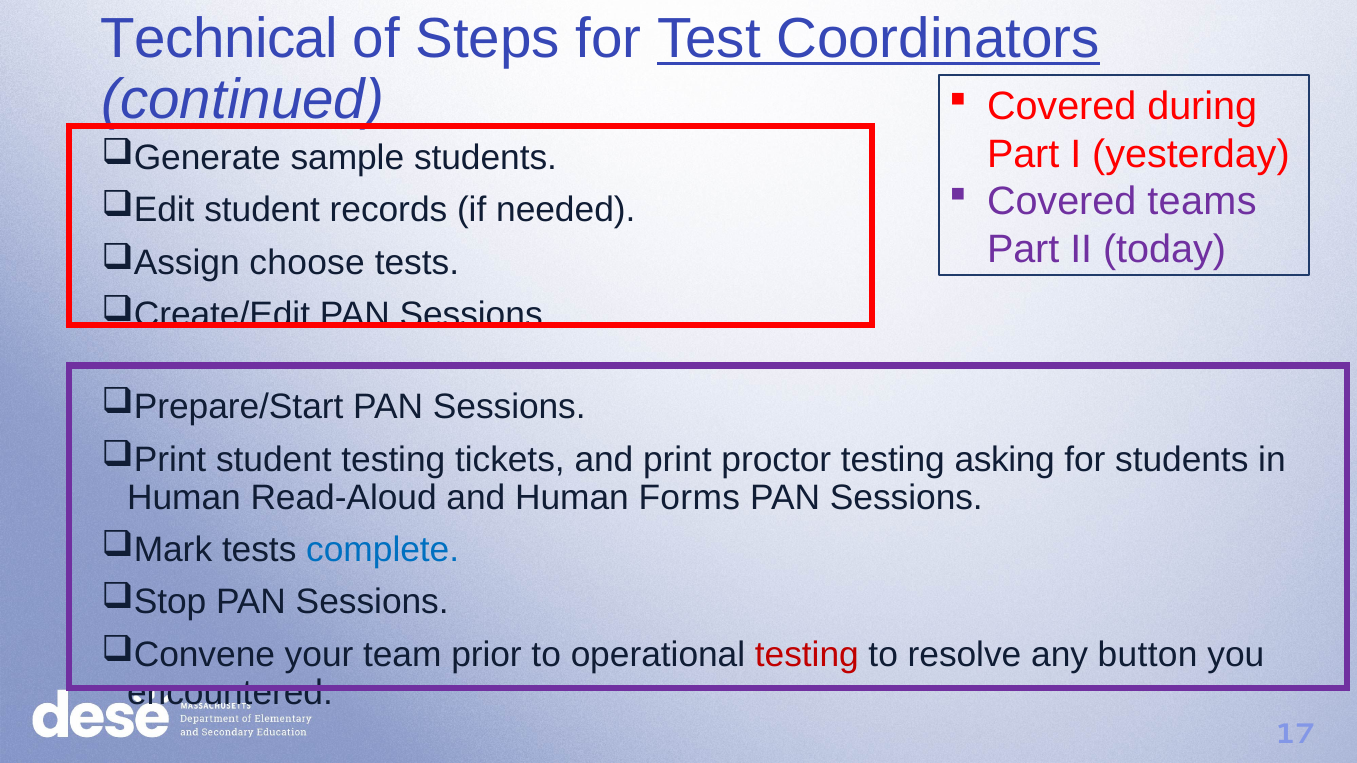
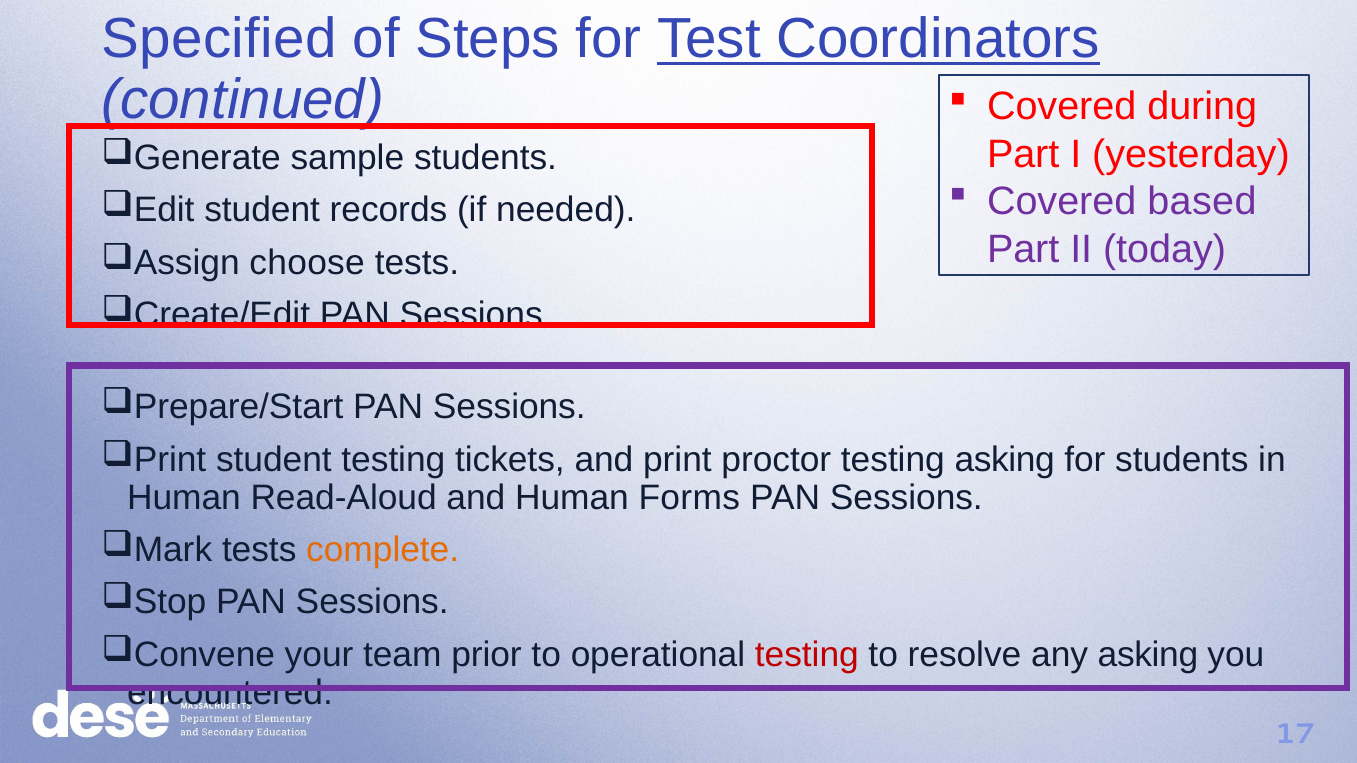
Technical: Technical -> Specified (219, 39)
teams: teams -> based (1202, 202)
complete colour: blue -> orange (383, 550)
any button: button -> asking (1148, 655)
